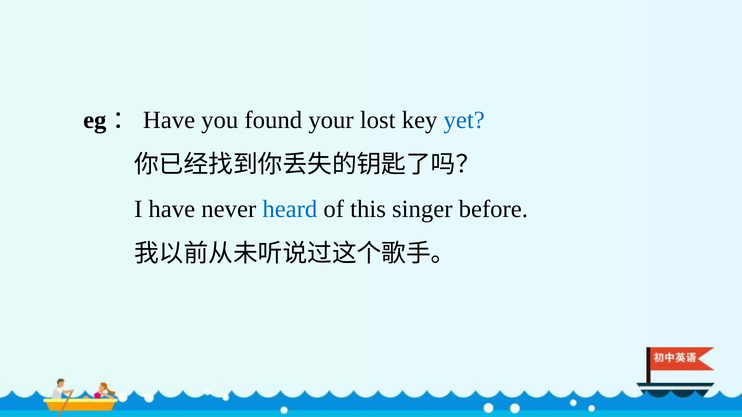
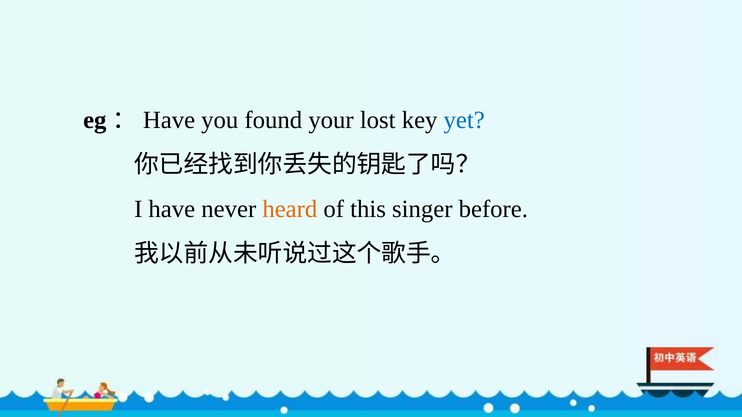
heard colour: blue -> orange (290, 209)
